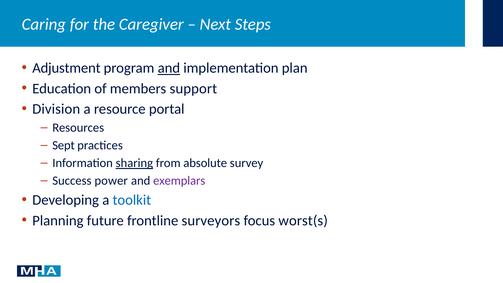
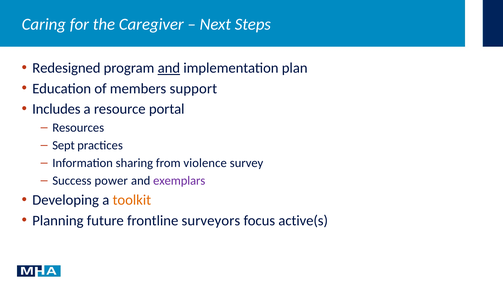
Adjustment: Adjustment -> Redesigned (66, 68)
Division: Division -> Includes (56, 109)
sharing underline: present -> none (134, 163)
absolute: absolute -> violence (205, 163)
toolkit colour: blue -> orange (132, 200)
worst(s: worst(s -> active(s (303, 221)
